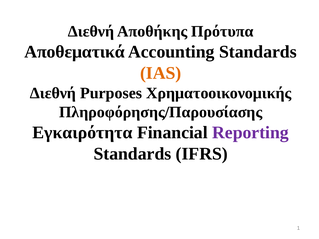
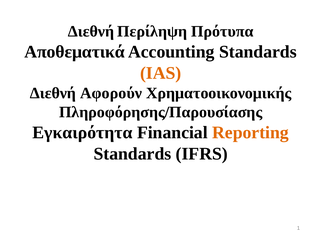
Αποθήκης: Αποθήκης -> Περίληψη (152, 31)
Purposes: Purposes -> Αφορούν (111, 93)
Reporting colour: purple -> orange (250, 133)
